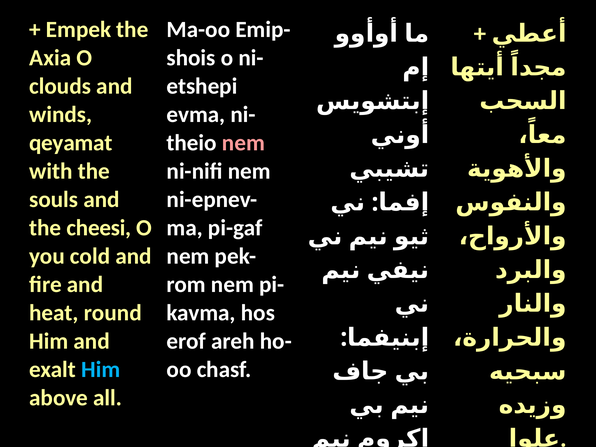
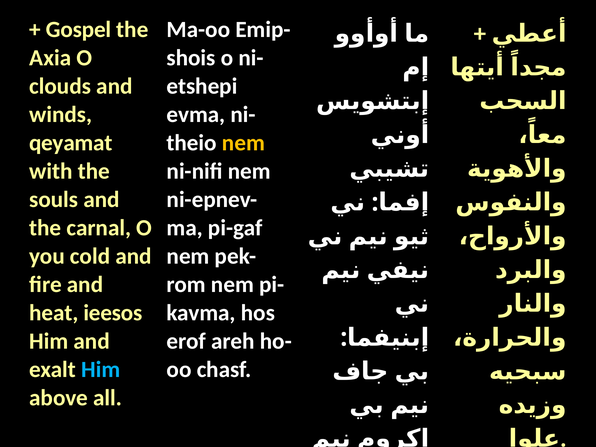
Empek: Empek -> Gospel (79, 30)
nem colour: pink -> yellow (243, 143)
cheesi: cheesi -> carnal (99, 228)
round: round -> ieesos (113, 313)
